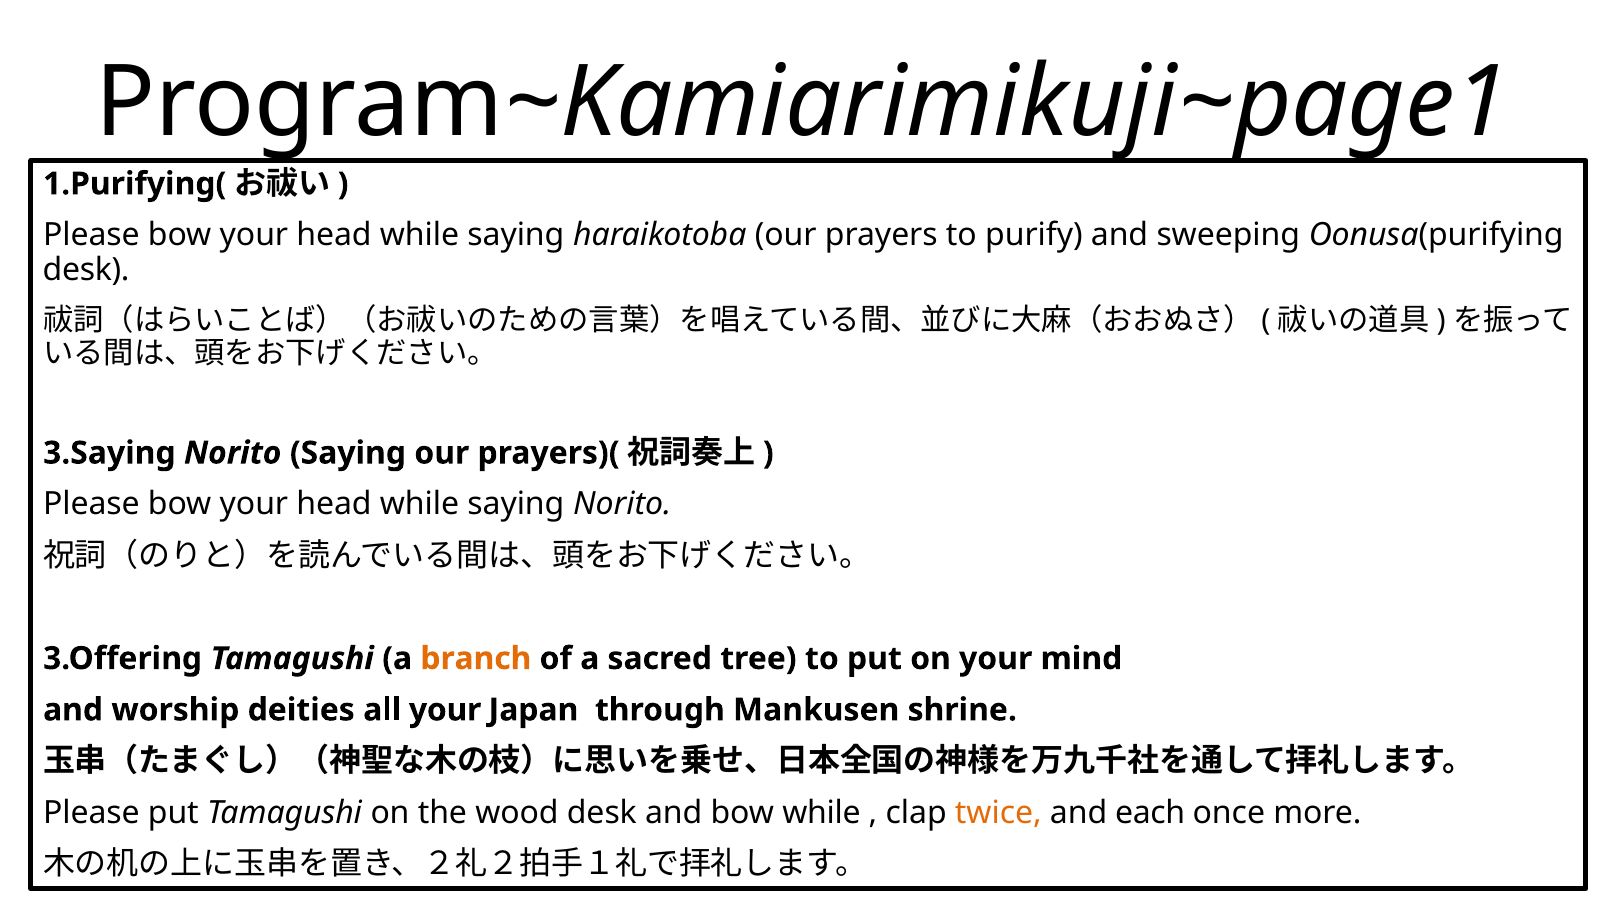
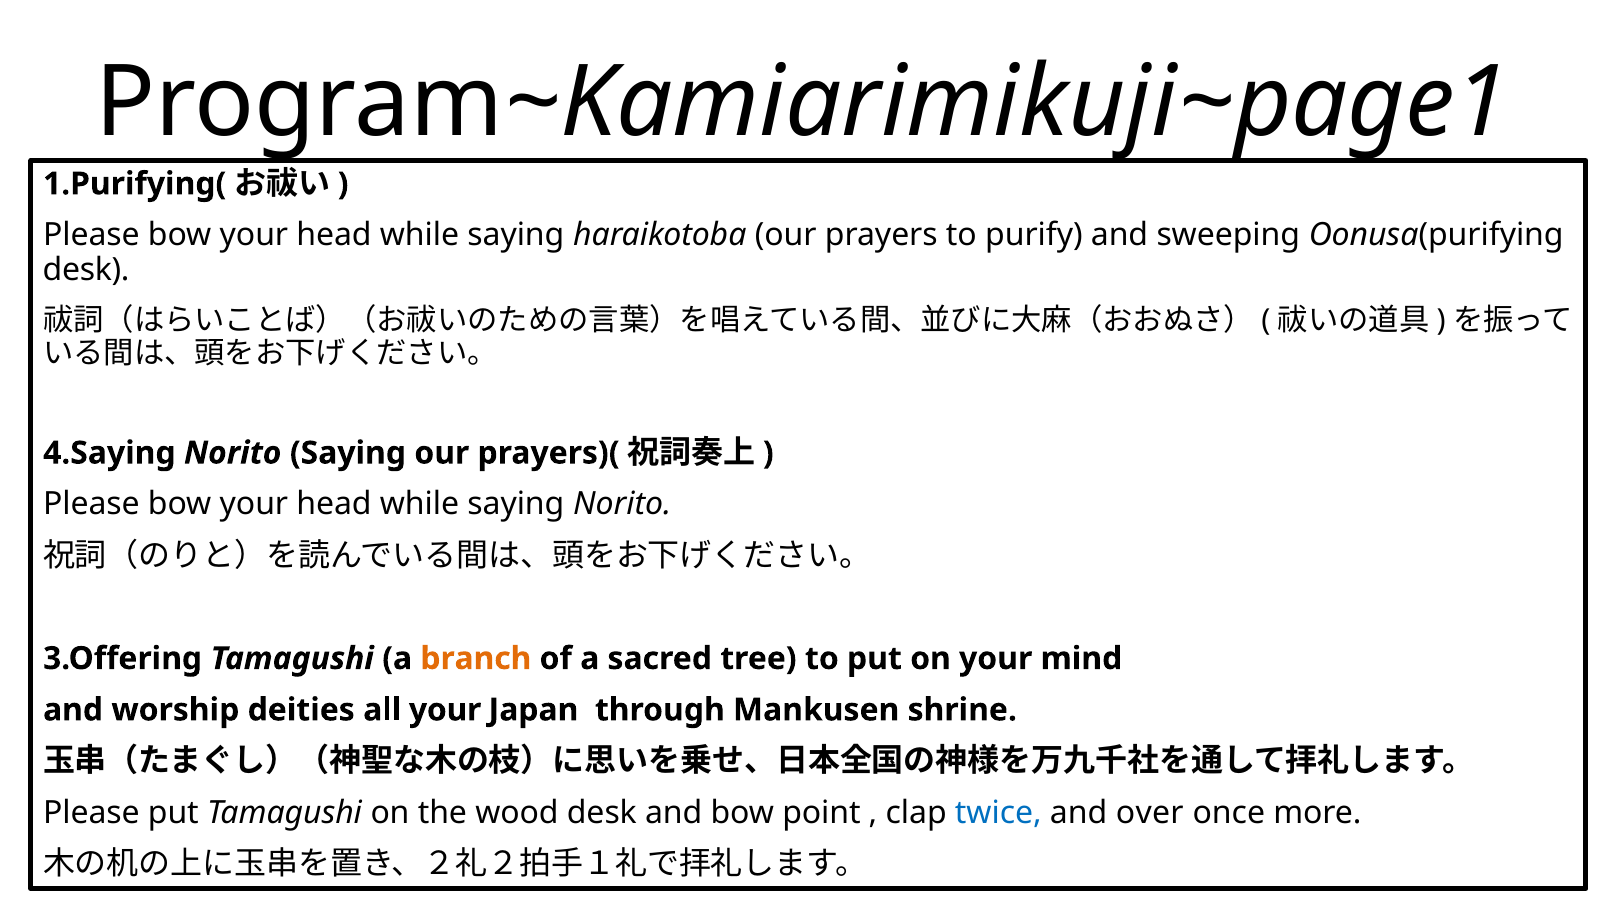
3.Saying: 3.Saying -> 4.Saying (109, 453)
bow while: while -> point (821, 813)
twice colour: orange -> blue (998, 813)
each: each -> over (1150, 813)
